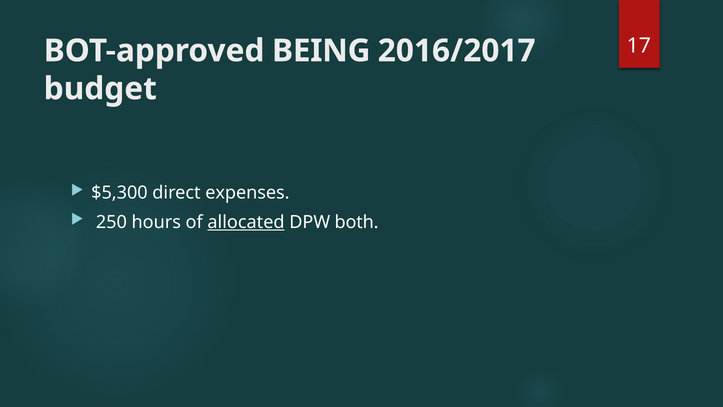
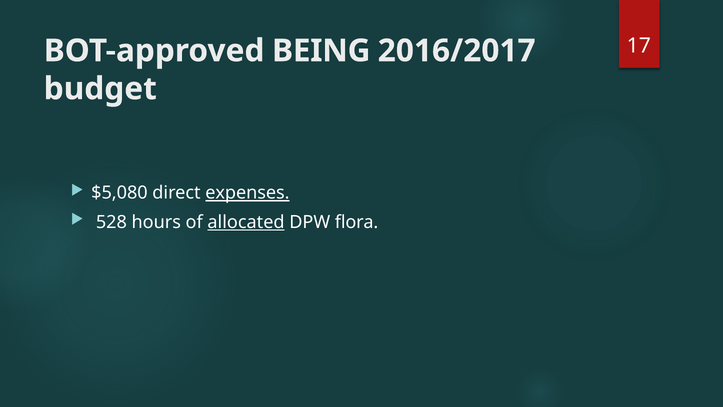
$5,300: $5,300 -> $5,080 (119, 193)
expenses underline: none -> present (247, 193)
250: 250 -> 528 (111, 222)
both: both -> flora (357, 222)
